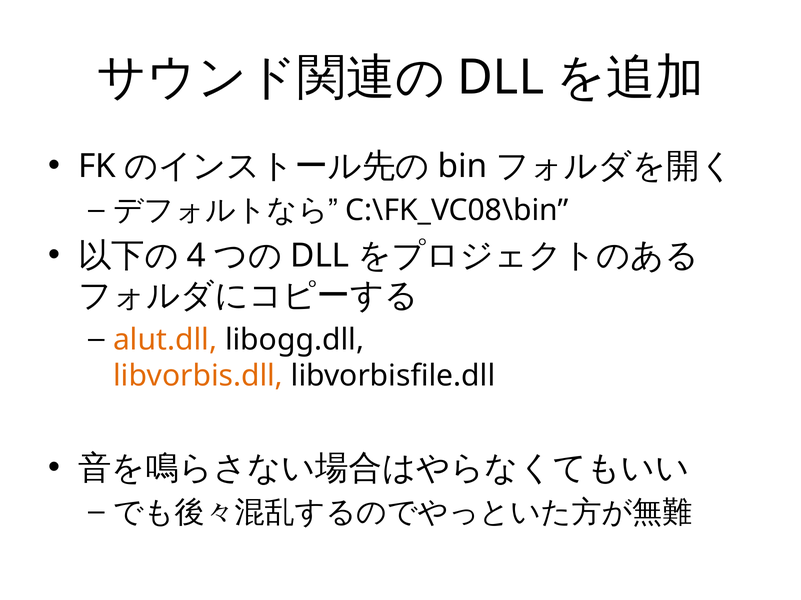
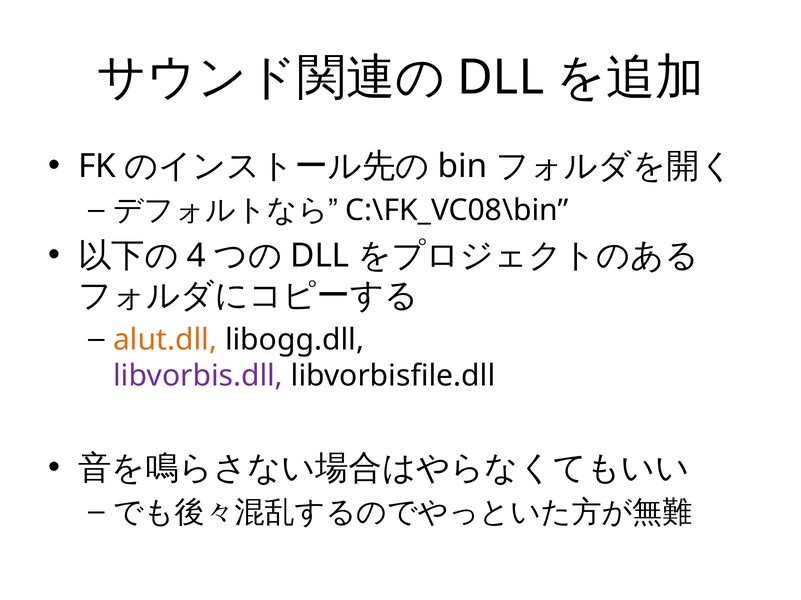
libvorbis.dll colour: orange -> purple (198, 376)
